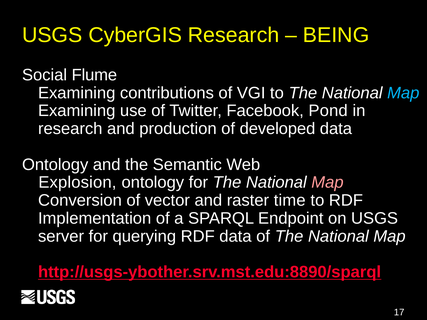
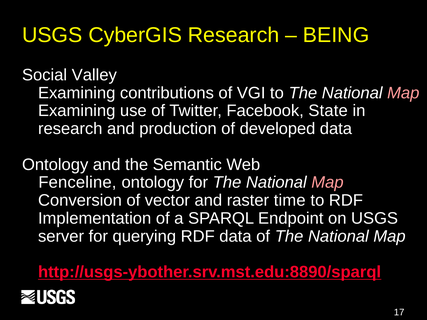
Flume: Flume -> Valley (94, 75)
Map colour: light blue -> pink (403, 93)
Pond: Pond -> State (328, 111)
Explosion: Explosion -> Fenceline (77, 183)
